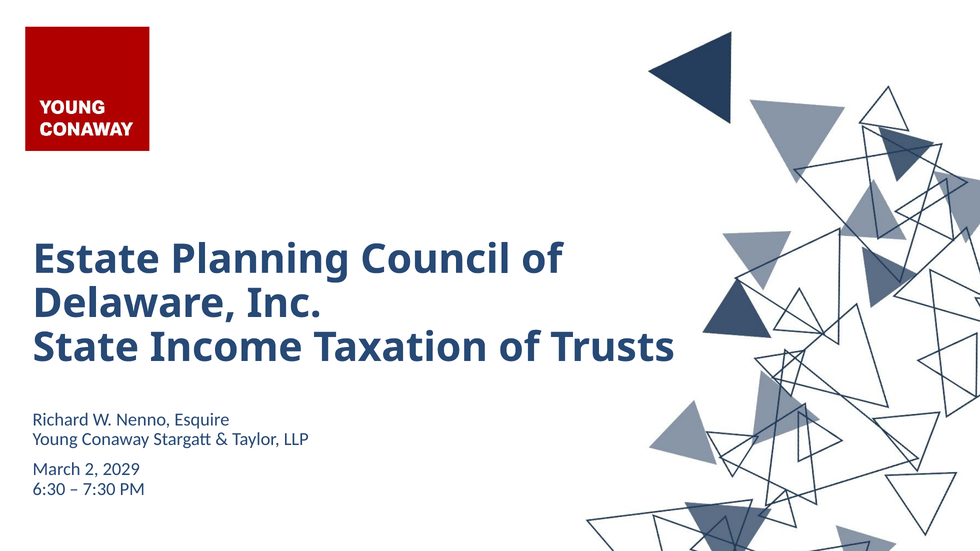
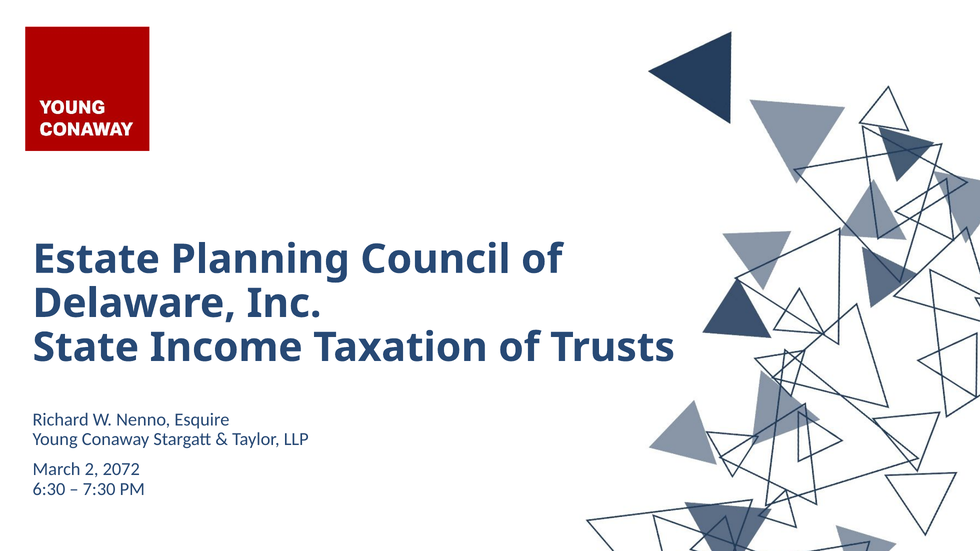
2029: 2029 -> 2072 (121, 470)
